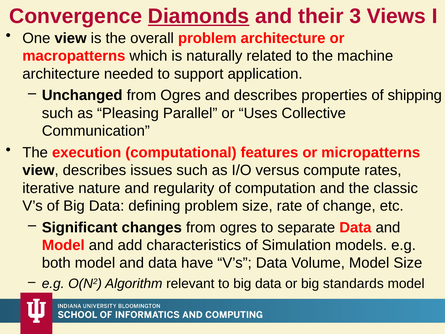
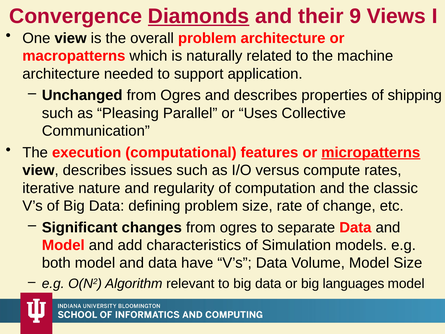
3: 3 -> 9 (355, 16)
micropatterns underline: none -> present (371, 152)
standards: standards -> languages (353, 284)
